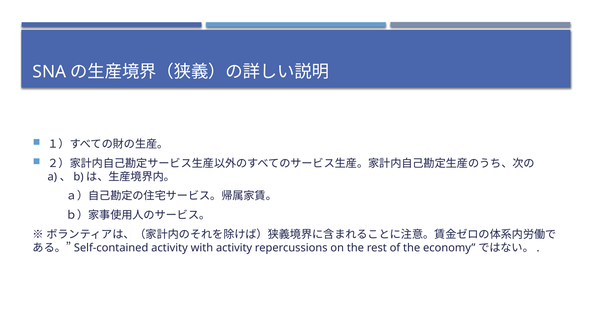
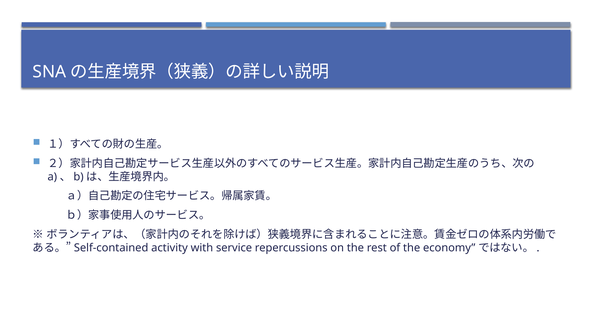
with activity: activity -> service (234, 248)
